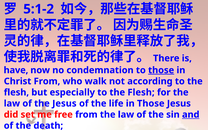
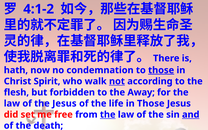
5:1-2: 5:1-2 -> 4:1-2 (39, 9)
have: have -> hath (16, 70)
Christ From: From -> Spirit (47, 81)
not underline: none -> present (117, 81)
especially: especially -> forbidden (72, 92)
Flesh: Flesh -> Away (141, 92)
the underline: none -> present (108, 115)
